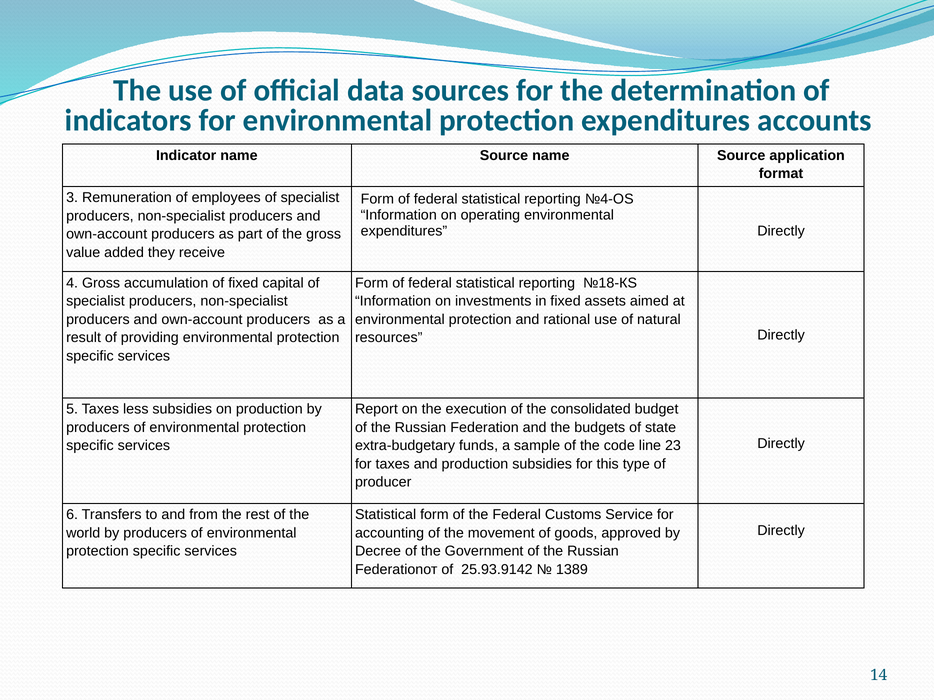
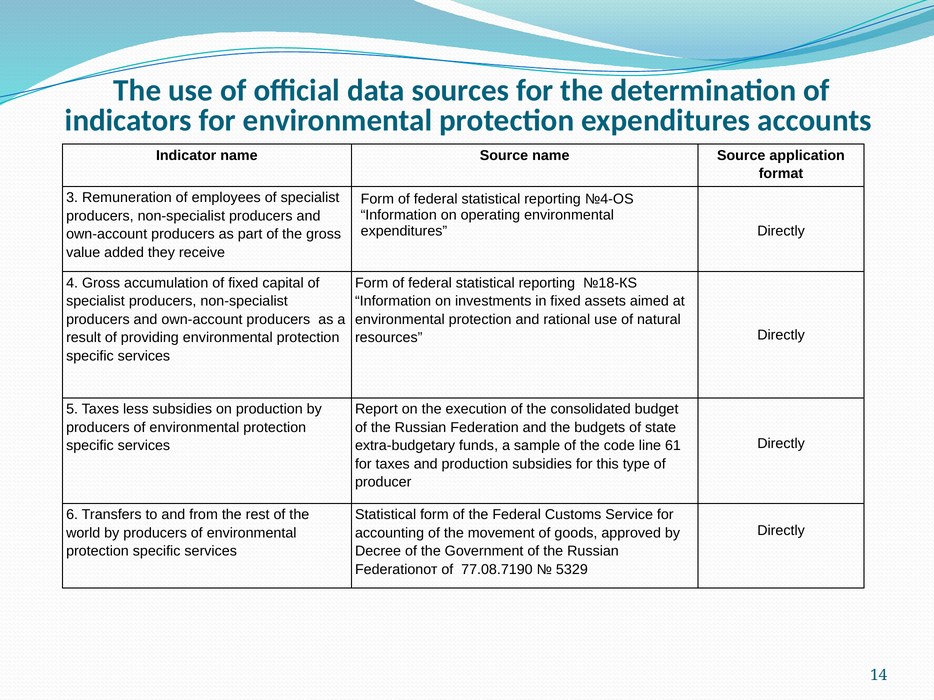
23: 23 -> 61 (673, 446)
25.93.9142: 25.93.9142 -> 77.08.7190 (497, 570)
1389: 1389 -> 5329 (572, 570)
